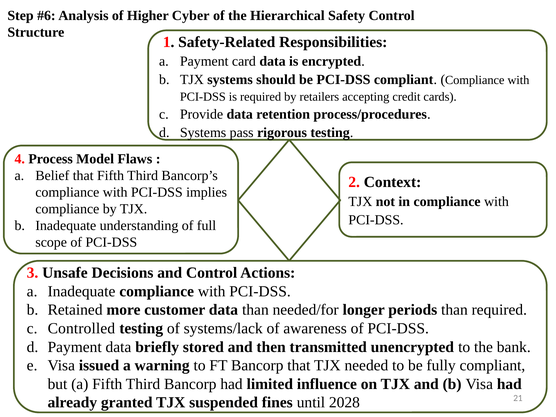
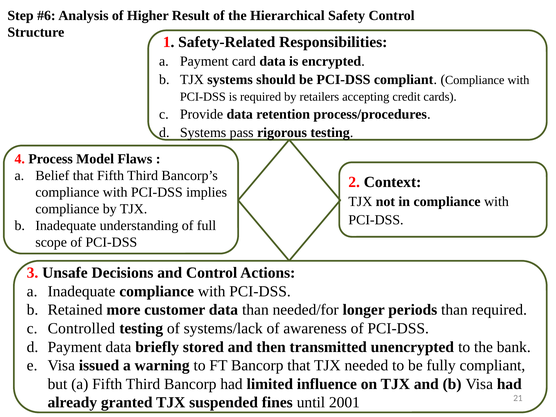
Cyber: Cyber -> Result (191, 16)
2028: 2028 -> 2001 (344, 403)
